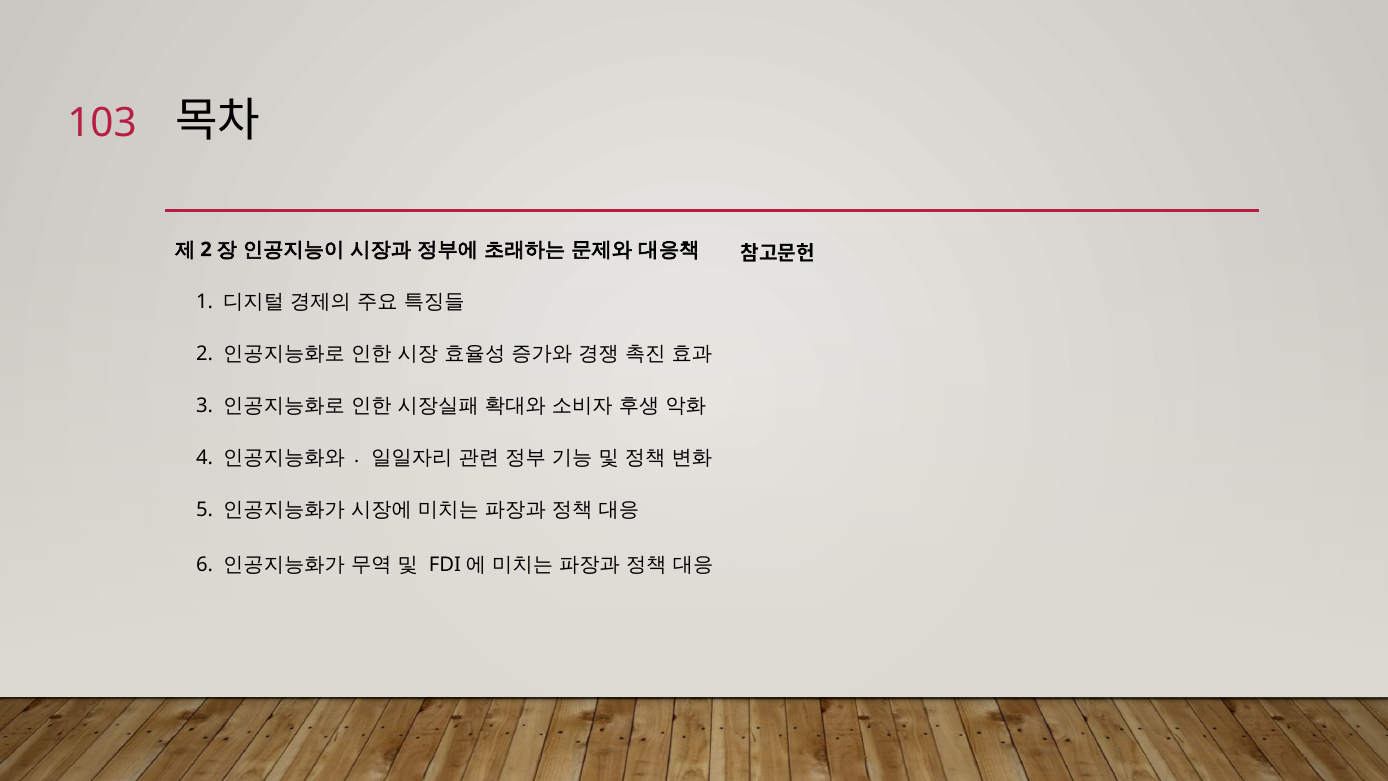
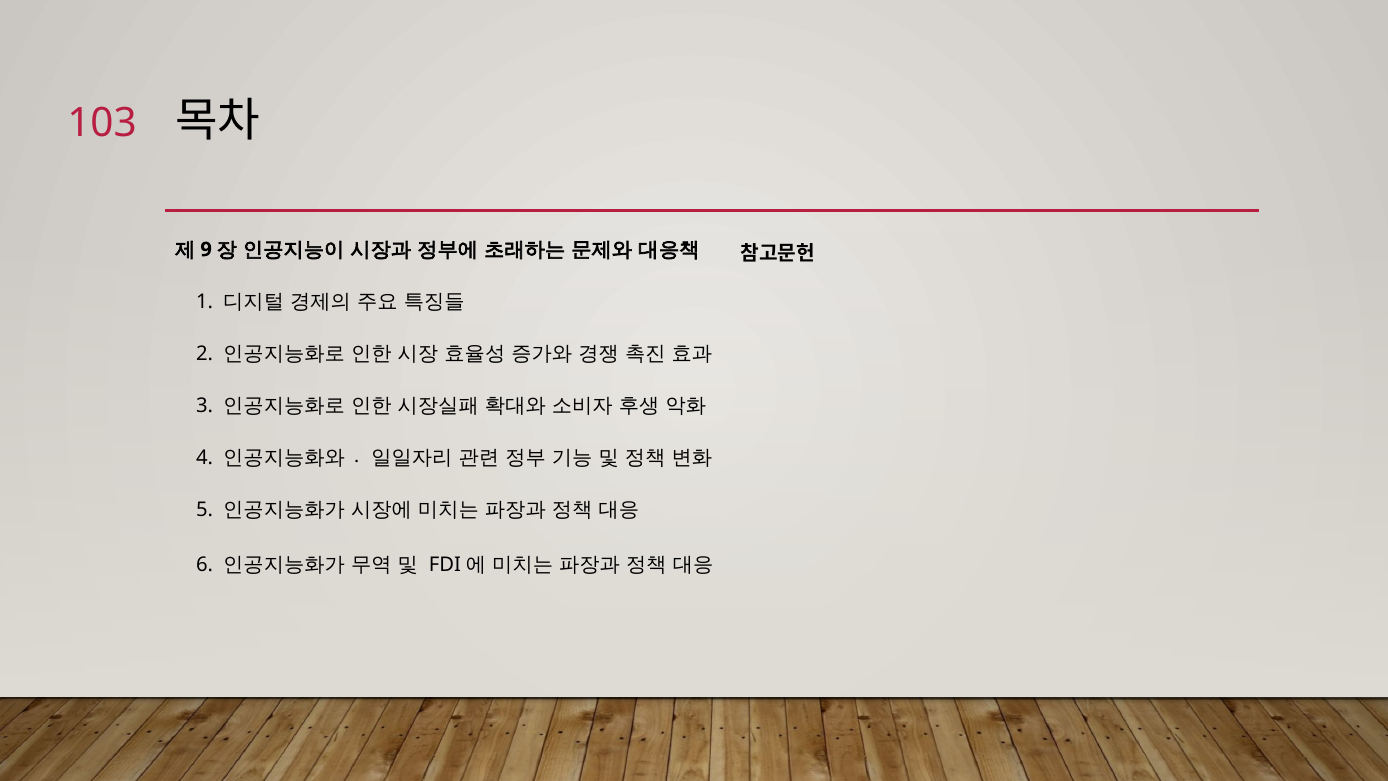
2: 2 -> 9 (206, 249)
